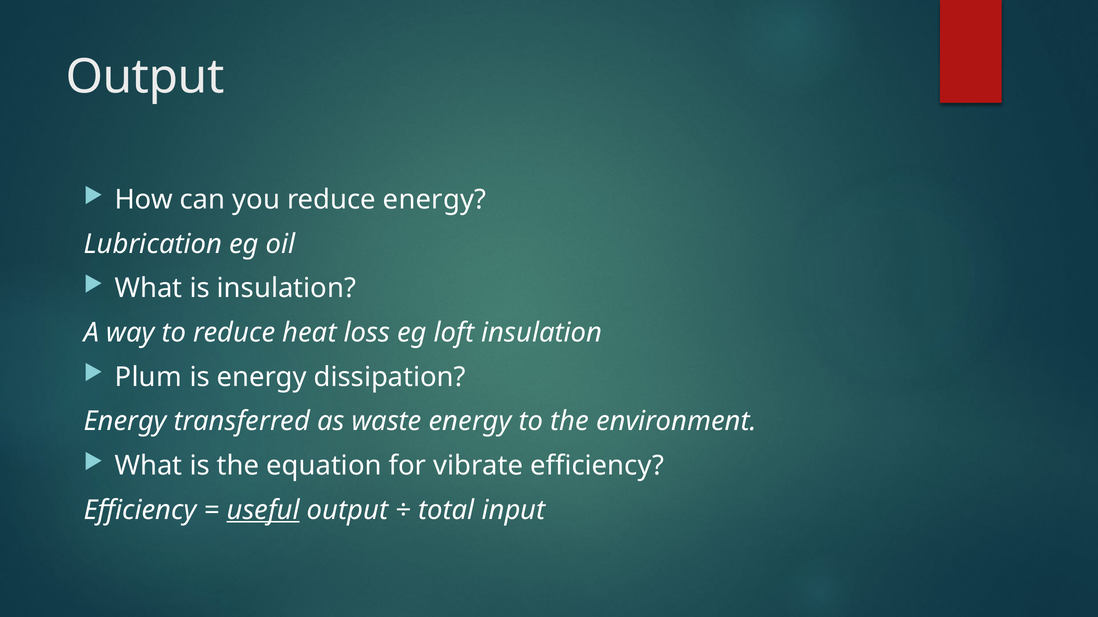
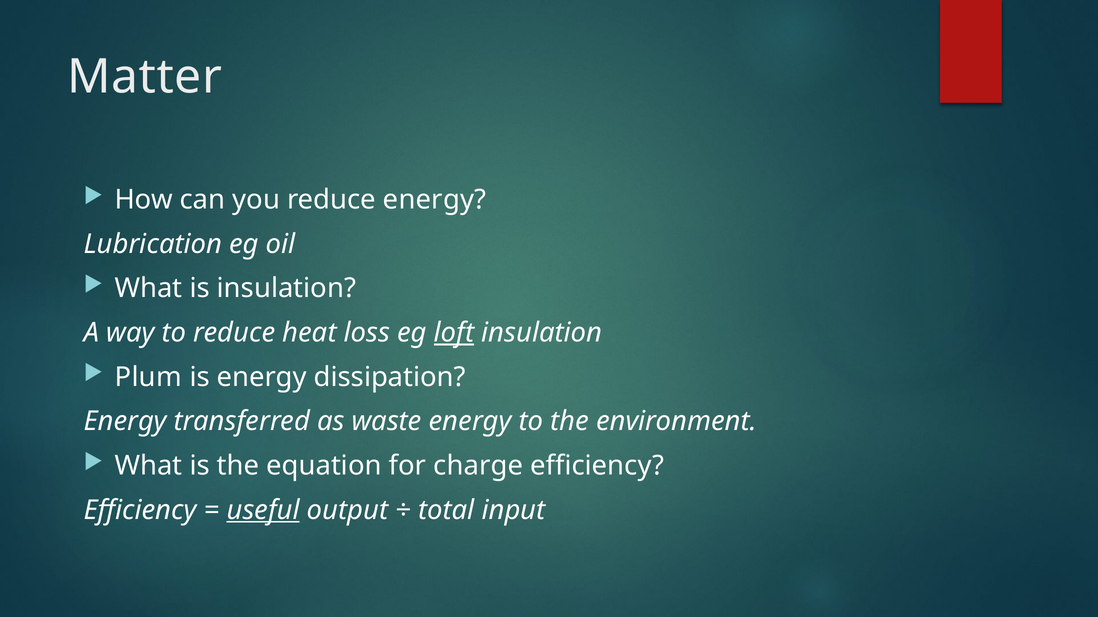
Output: Output -> Matter (145, 77)
loft underline: none -> present (454, 333)
vibrate: vibrate -> charge (478, 466)
